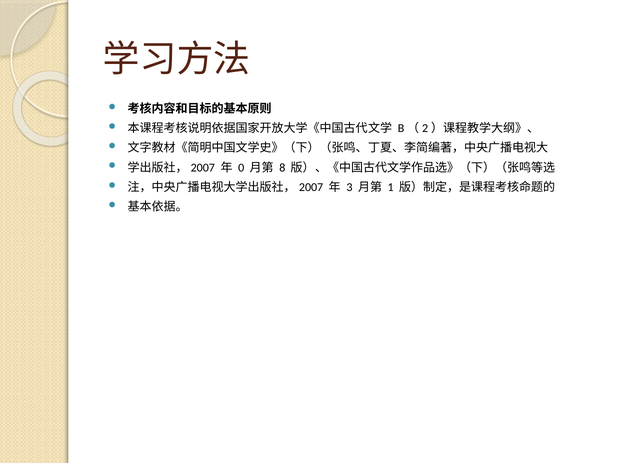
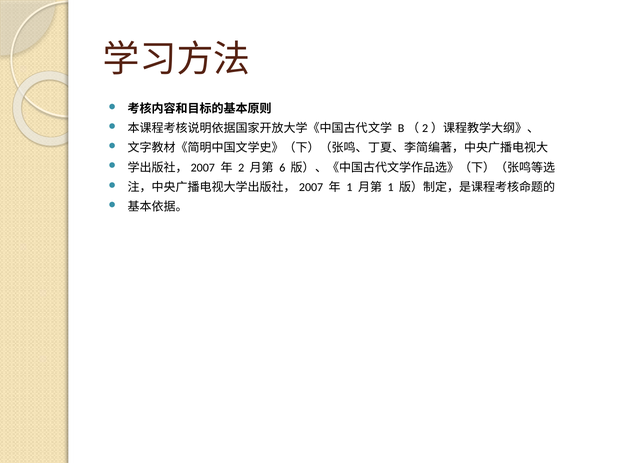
0: 0 -> 2 (241, 167)
8: 8 -> 6 (282, 167)
3: 3 -> 1 (349, 187)
